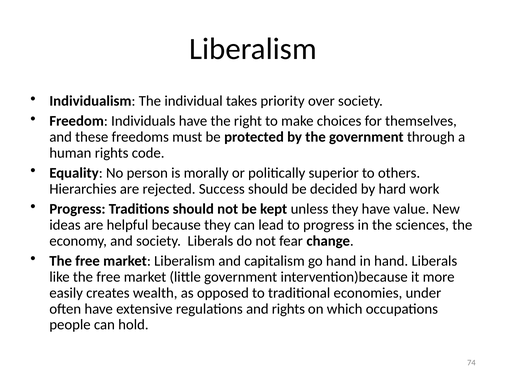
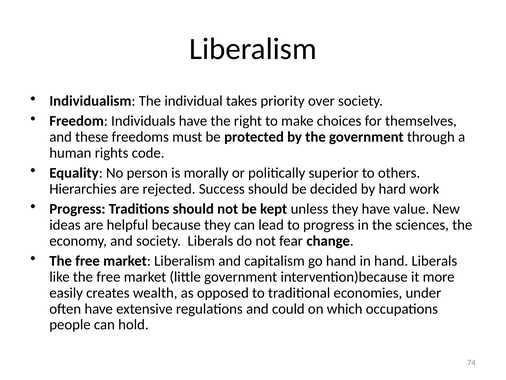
and rights: rights -> could (288, 308)
